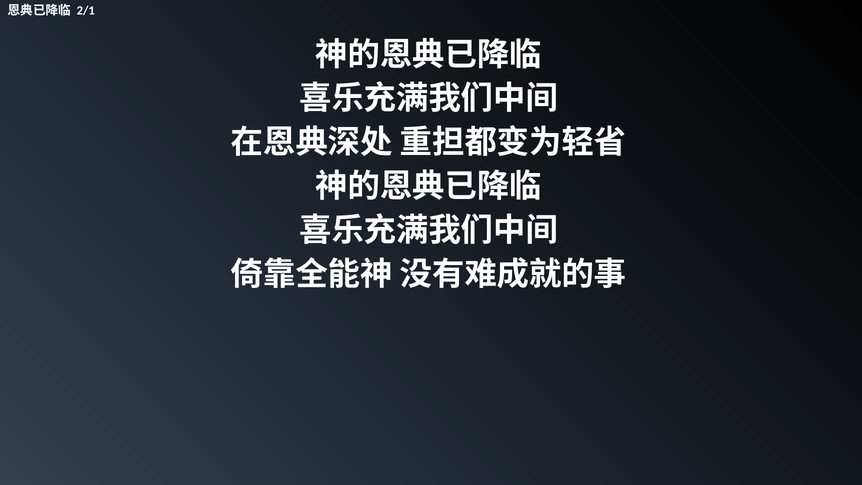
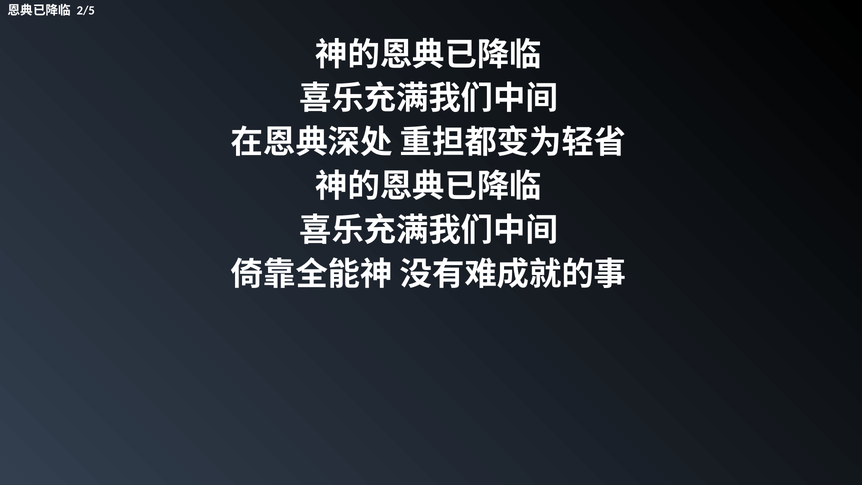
2/1: 2/1 -> 2/5 (86, 11)
